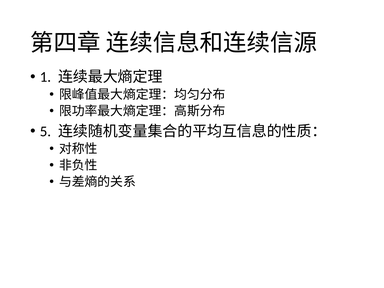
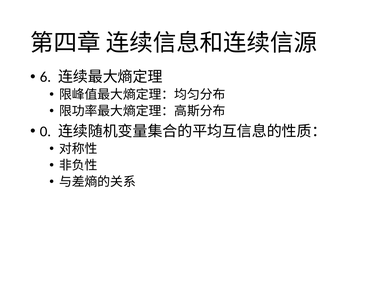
1: 1 -> 6 (45, 77)
5: 5 -> 0 (45, 131)
